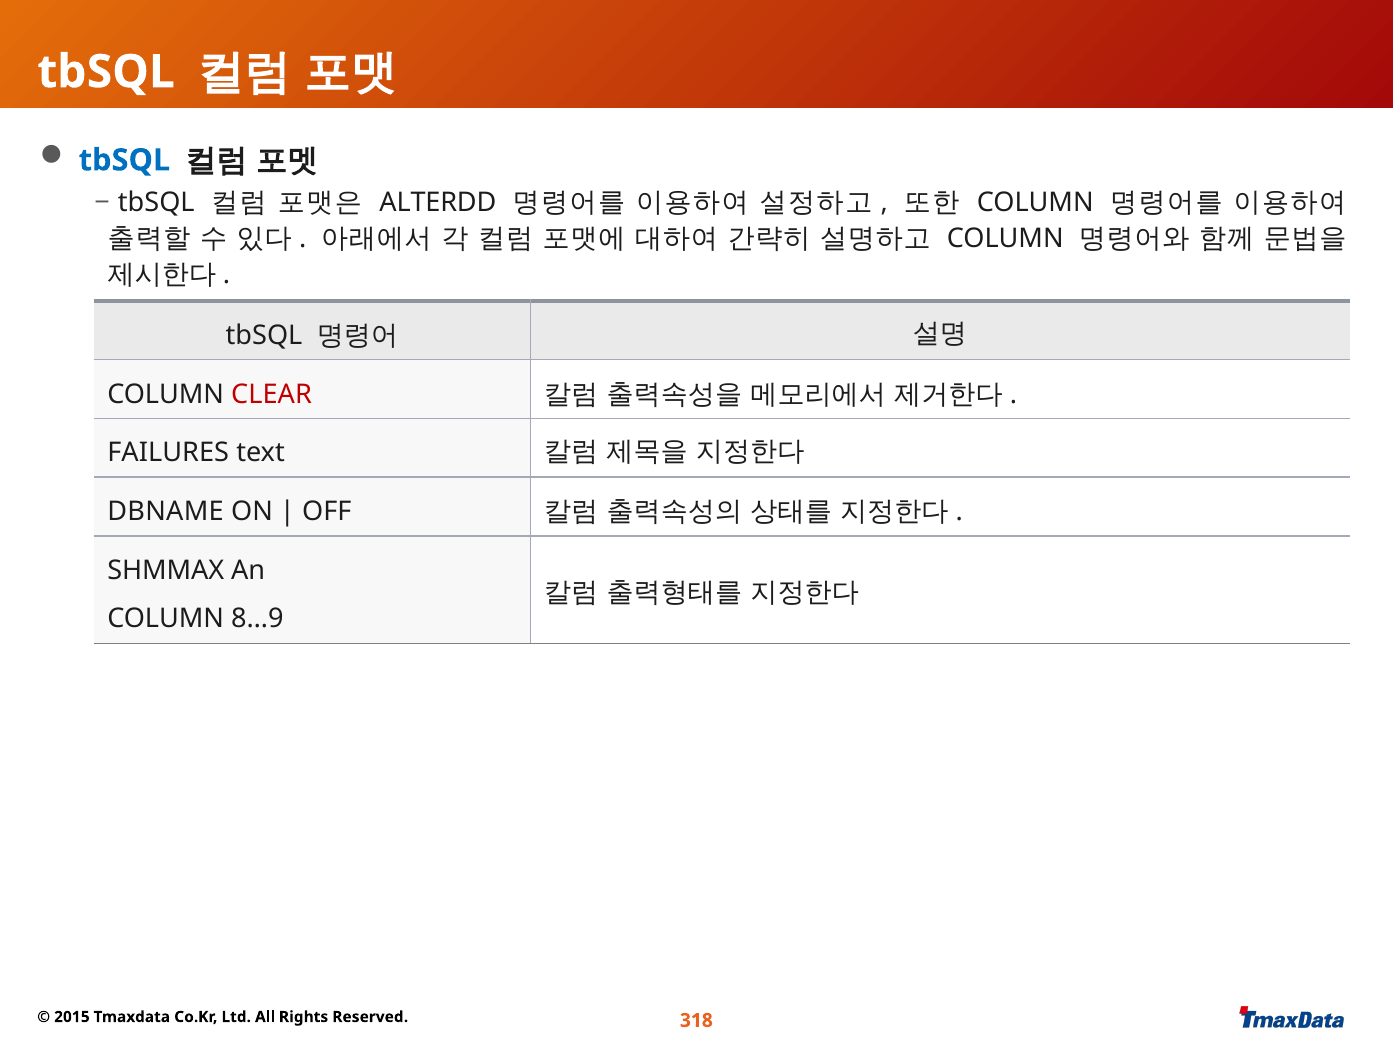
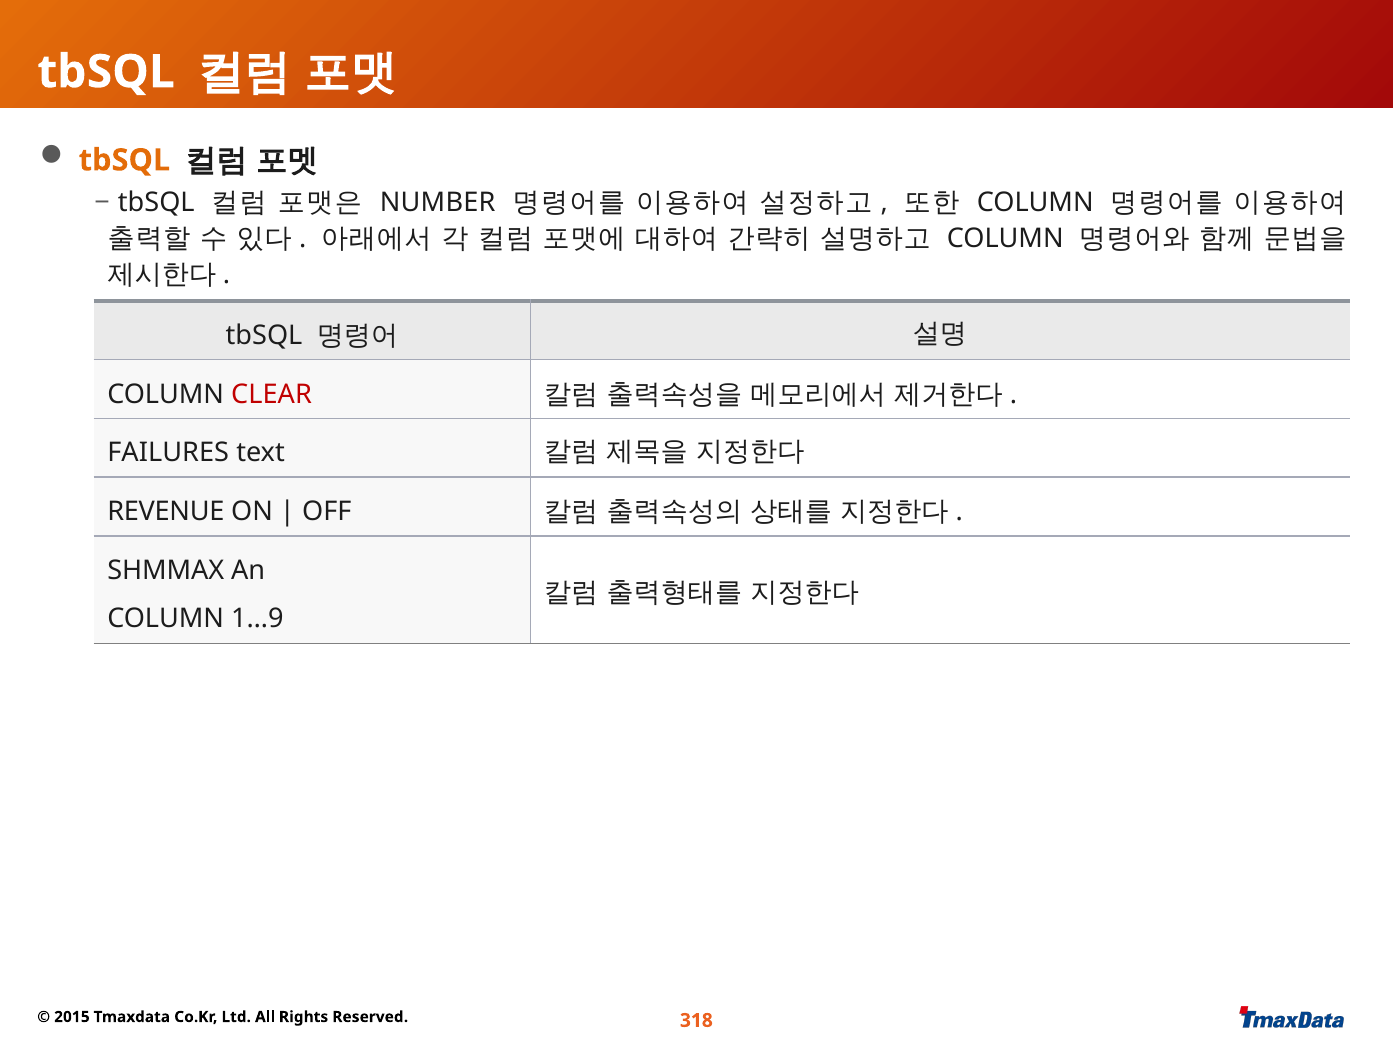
tbSQL colour: blue -> orange (124, 160)
ALTERDD: ALTERDD -> NUMBER (438, 203)
DBNAME: DBNAME -> REVENUE (166, 512)
8…9: 8…9 -> 1…9 (257, 619)
